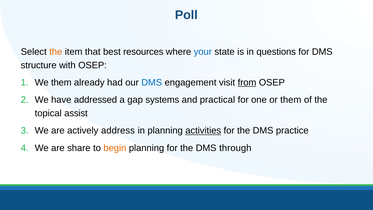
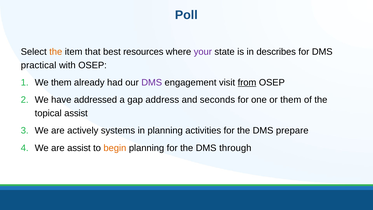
your colour: blue -> purple (203, 52)
questions: questions -> describes (276, 52)
structure: structure -> practical (39, 65)
DMS colour: blue -> purple (152, 82)
systems: systems -> address (162, 100)
practical: practical -> seconds (217, 100)
address: address -> systems (118, 131)
activities underline: present -> none (203, 131)
practice: practice -> prepare (292, 131)
are share: share -> assist (79, 148)
